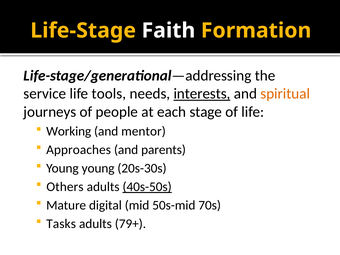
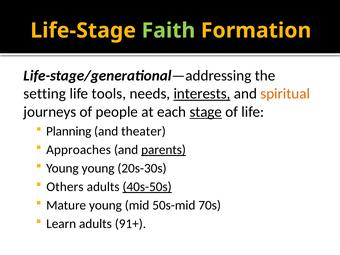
Faith colour: white -> light green (168, 31)
service: service -> setting (45, 94)
stage underline: none -> present (206, 112)
Working: Working -> Planning (69, 131)
mentor: mentor -> theater (143, 131)
parents underline: none -> present (164, 150)
Mature digital: digital -> young (105, 205)
Tasks: Tasks -> Learn (61, 224)
79+: 79+ -> 91+ (130, 224)
